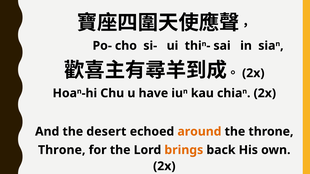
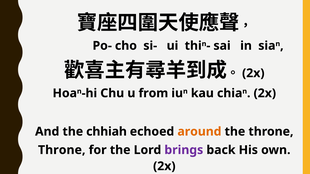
have: have -> from (153, 93)
desert: desert -> chhiah (107, 132)
brings colour: orange -> purple (184, 150)
